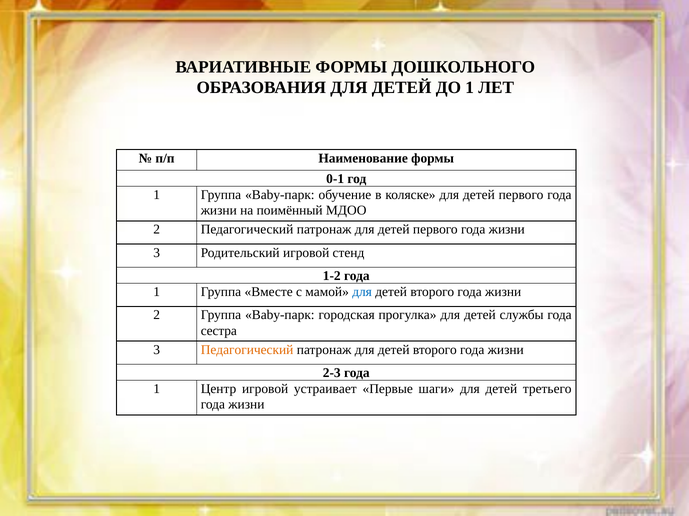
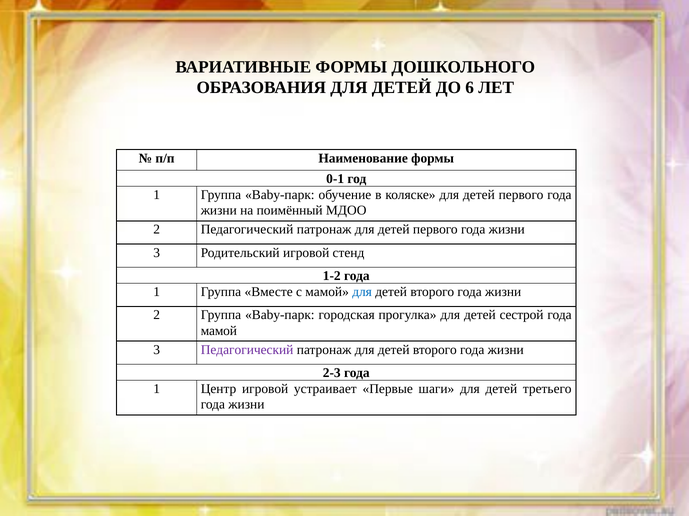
ДО 1: 1 -> 6 (470, 88)
службы: службы -> сестрой (522, 315)
сестра: сестра -> мамой (219, 331)
Педагогический colour: orange -> purple (247, 350)
